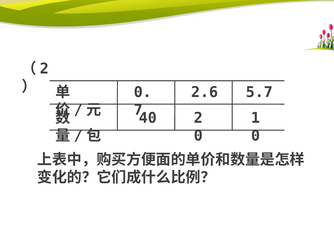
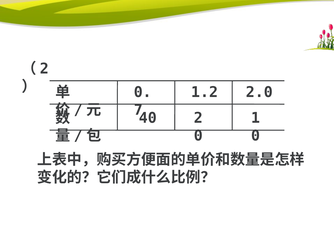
2.6: 2.6 -> 1.2 (205, 92)
5.7: 5.7 -> 2.0 (259, 92)
